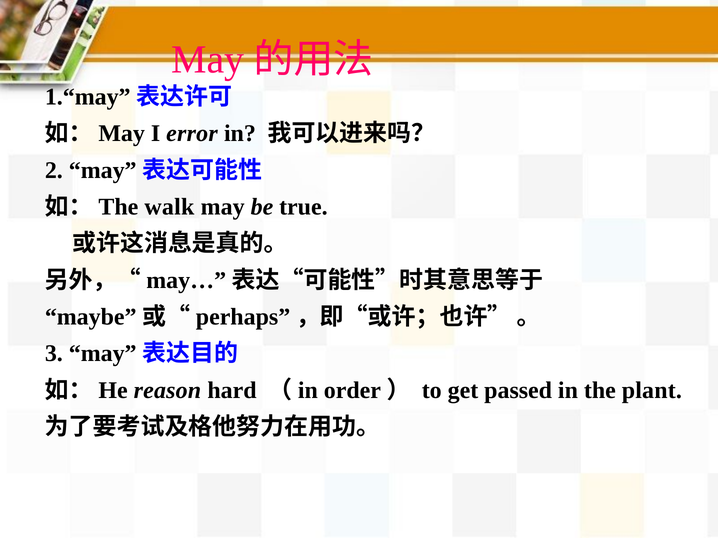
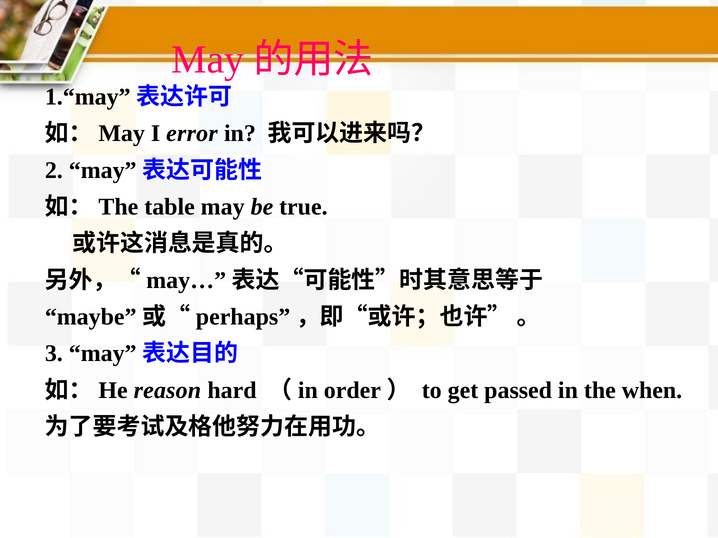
walk: walk -> table (170, 207)
plant: plant -> when (652, 391)
